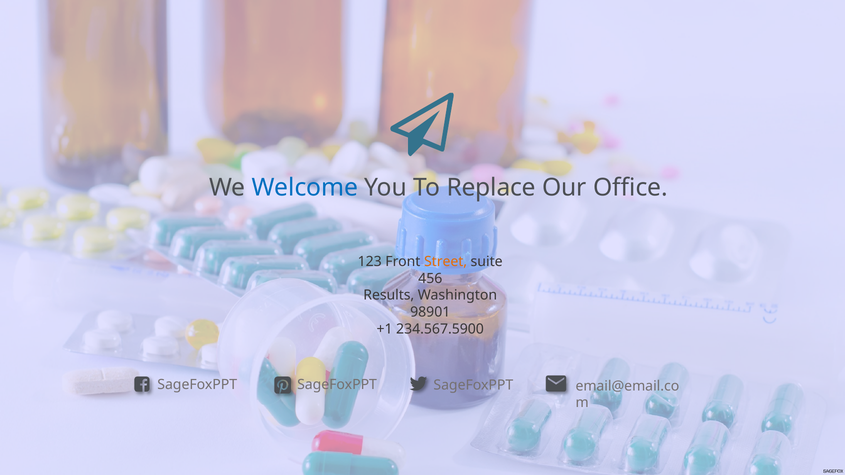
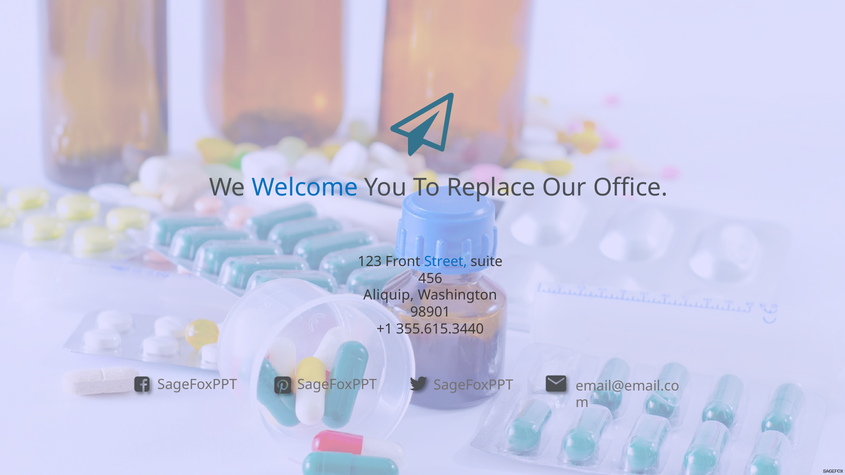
Street colour: orange -> blue (446, 262)
Results: Results -> Aliquip (389, 295)
234.567.5900: 234.567.5900 -> 355.615.3440 (440, 329)
